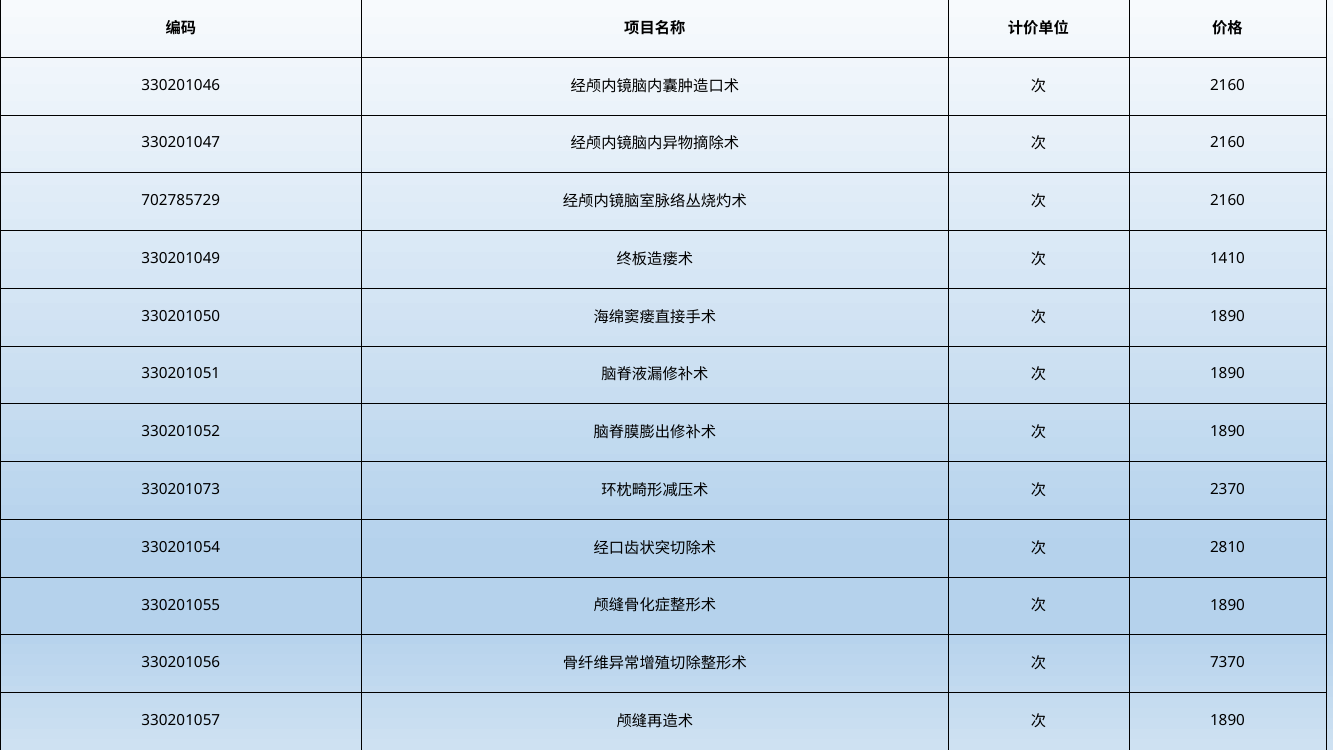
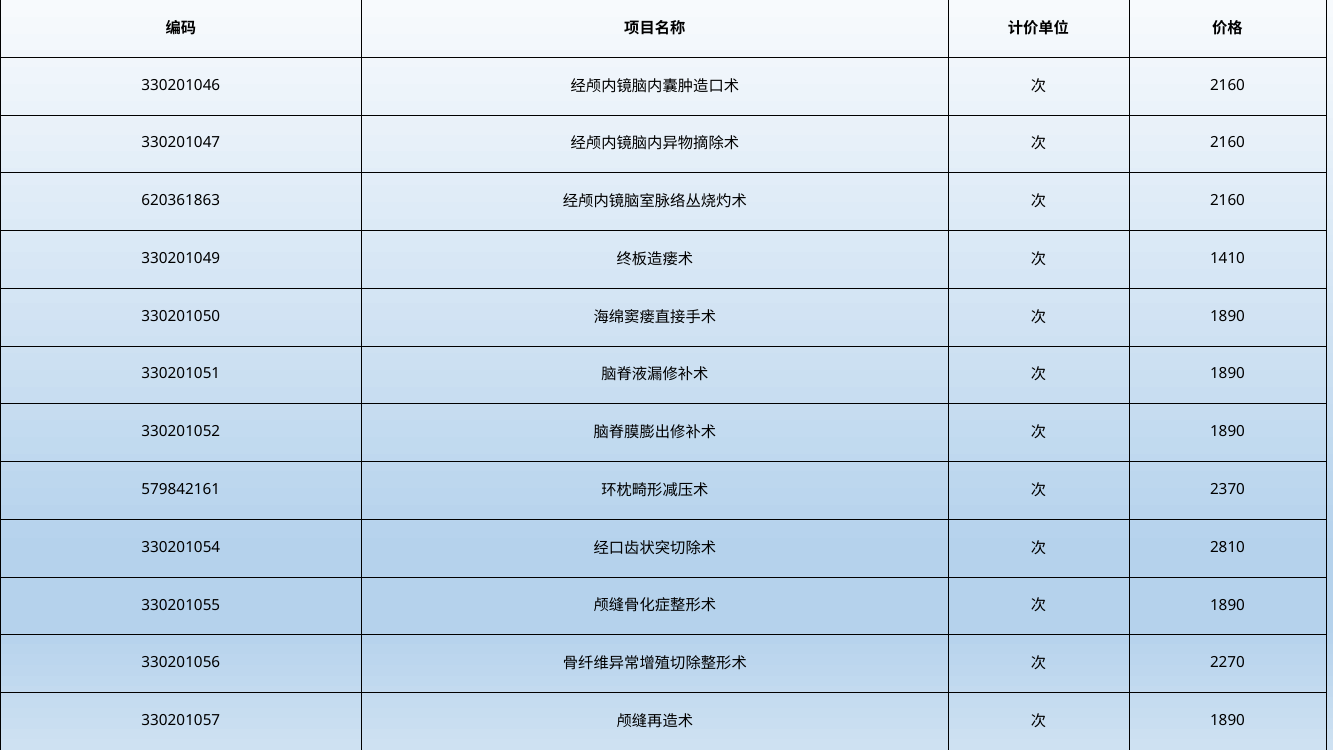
702785729: 702785729 -> 620361863 (181, 201)
330201073: 330201073 -> 579842161 (181, 489)
7370: 7370 -> 2270 (1227, 663)
